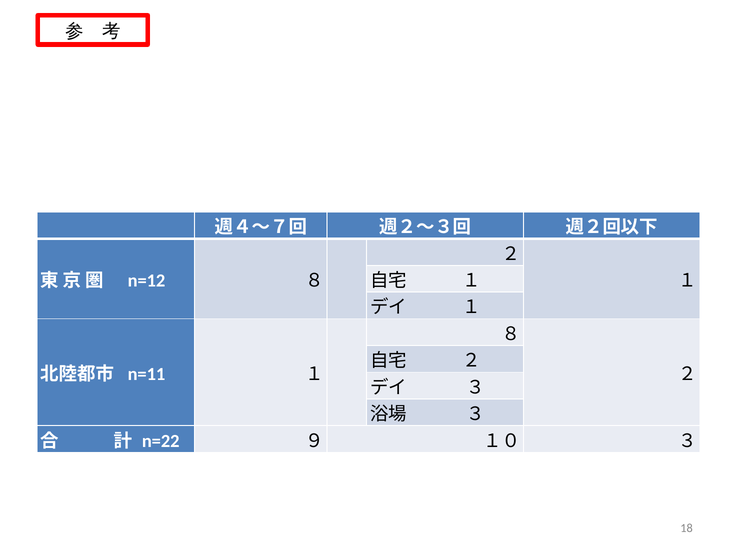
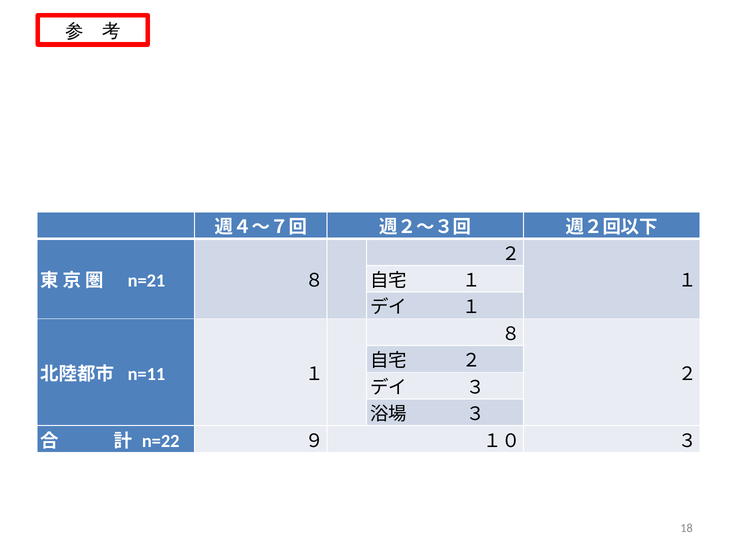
n=12: n=12 -> n=21 (146, 281)
